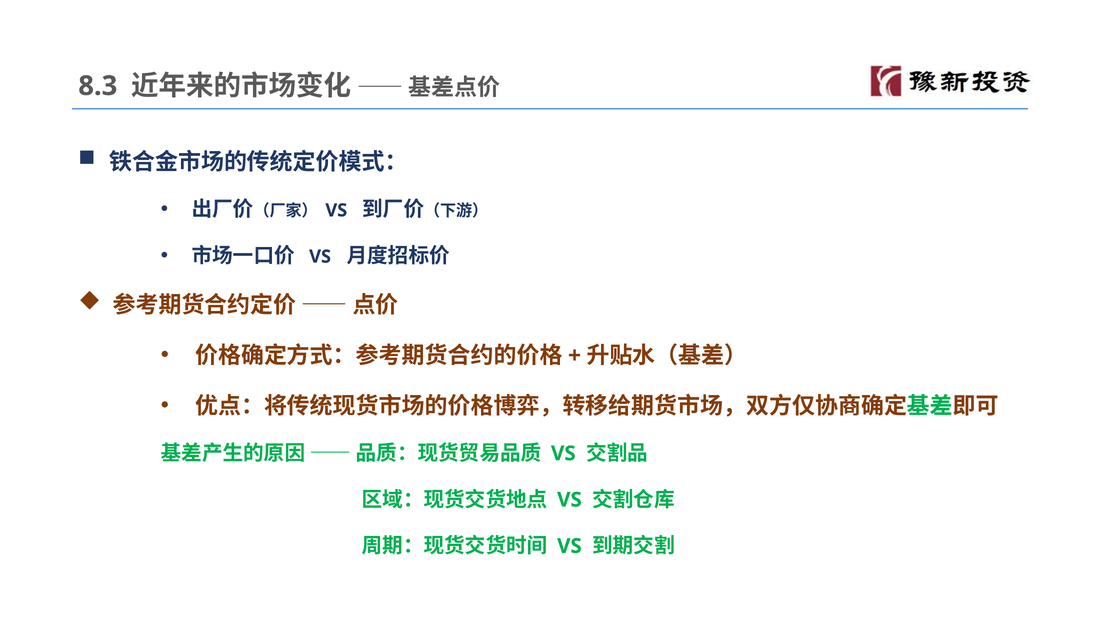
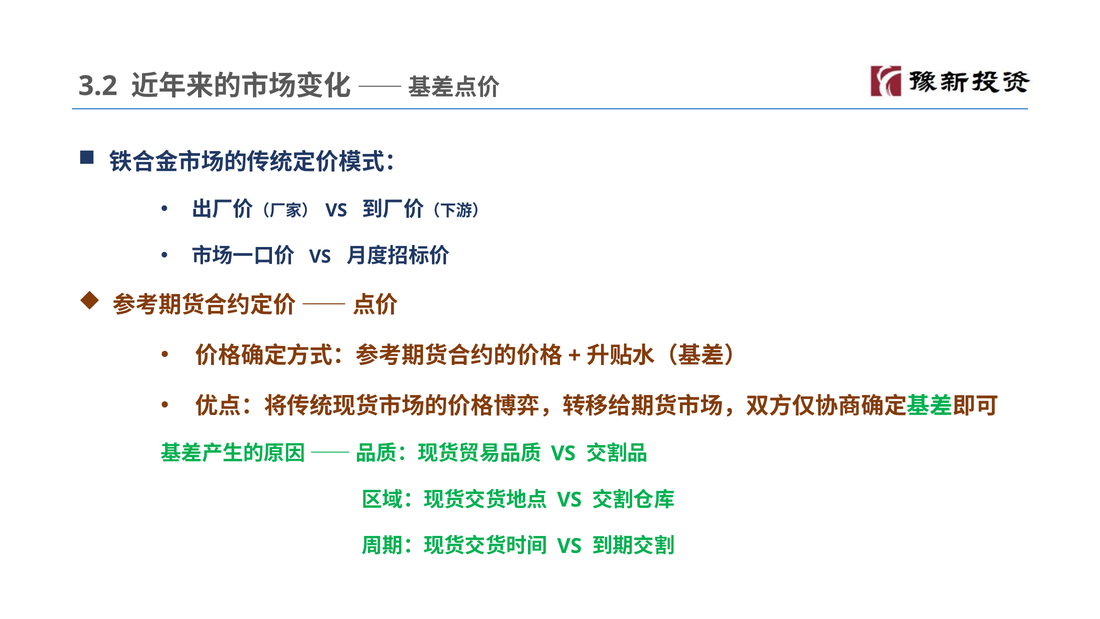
8.3: 8.3 -> 3.2 (98, 86)
